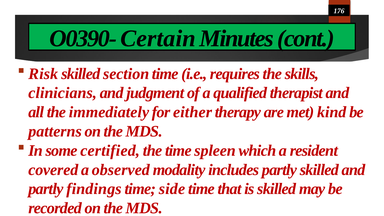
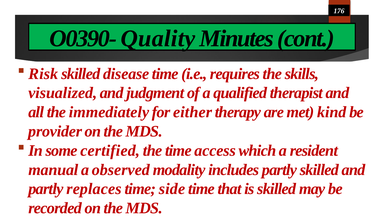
Certain: Certain -> Quality (158, 38)
section: section -> disease (126, 74)
clinicians: clinicians -> visualized (63, 93)
patterns: patterns -> provider (55, 131)
spleen: spleen -> access (215, 151)
covered: covered -> manual (53, 170)
findings: findings -> replaces (94, 189)
